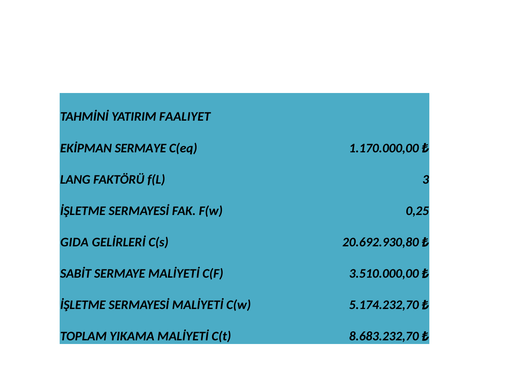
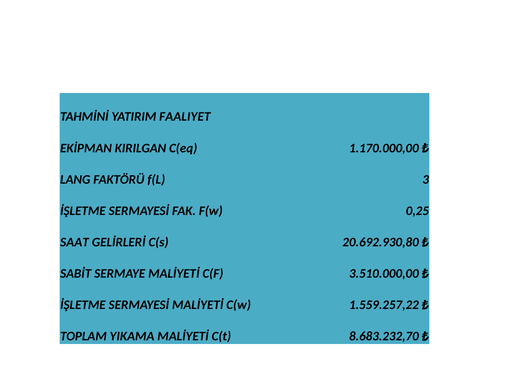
EKİPMAN SERMAYE: SERMAYE -> KIRILGAN (141, 148)
GIDA: GIDA -> SAAT (74, 242)
5.174.232,70: 5.174.232,70 -> 1.559.257,22 (384, 305)
